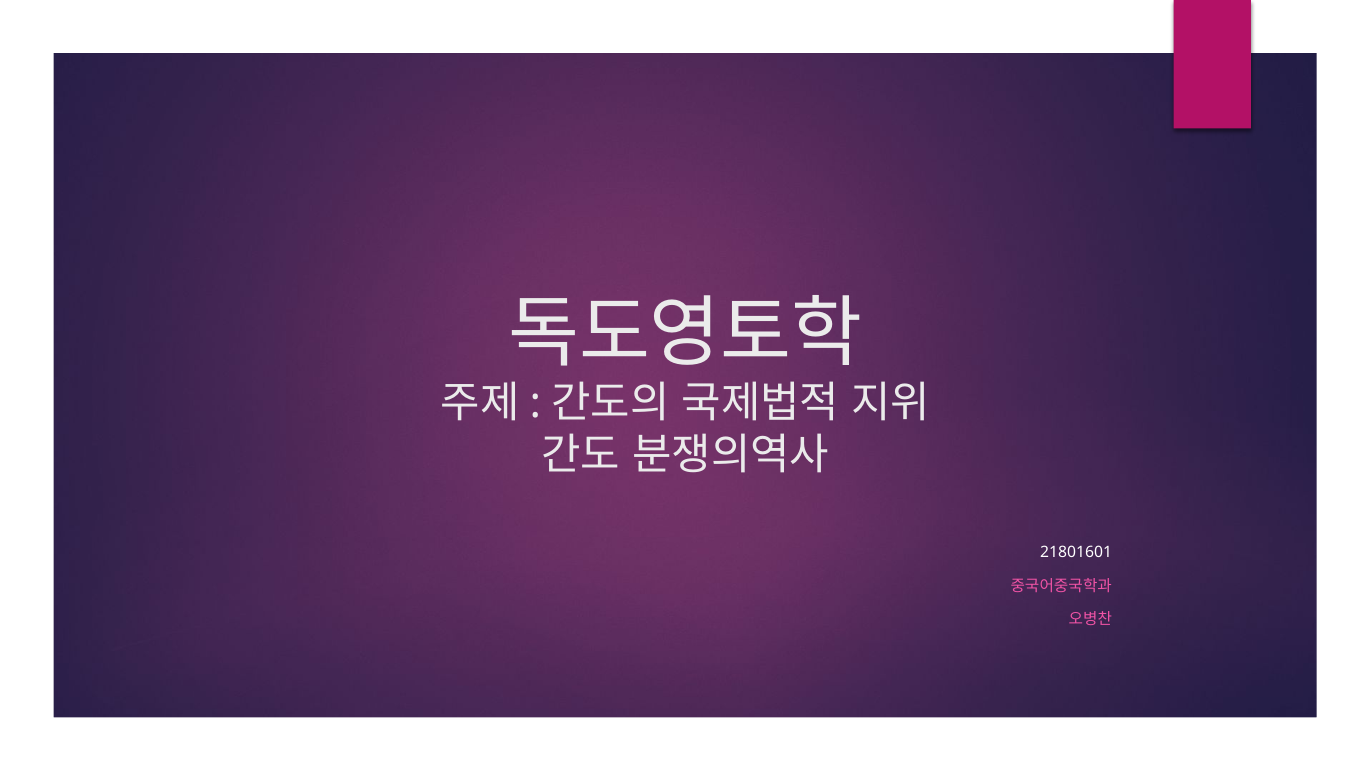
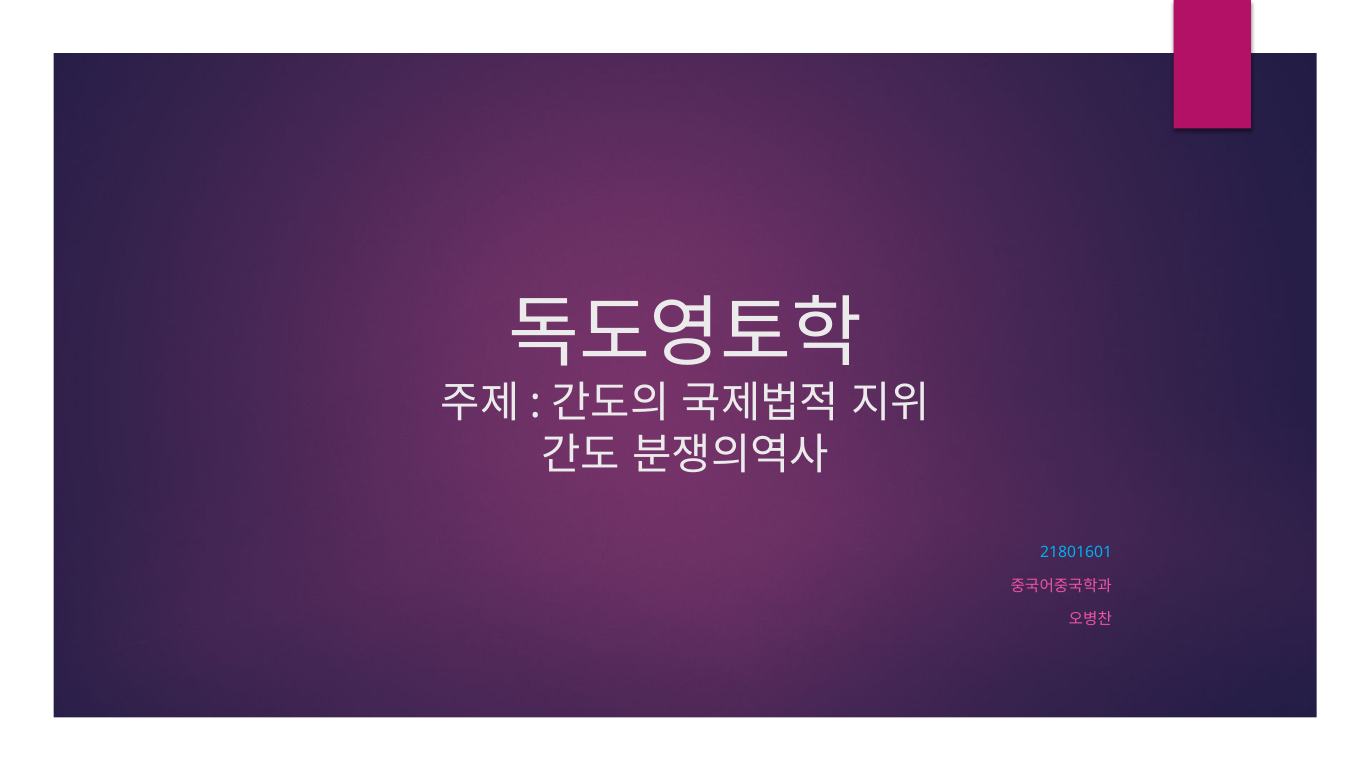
21801601 colour: white -> light blue (1076, 553)
